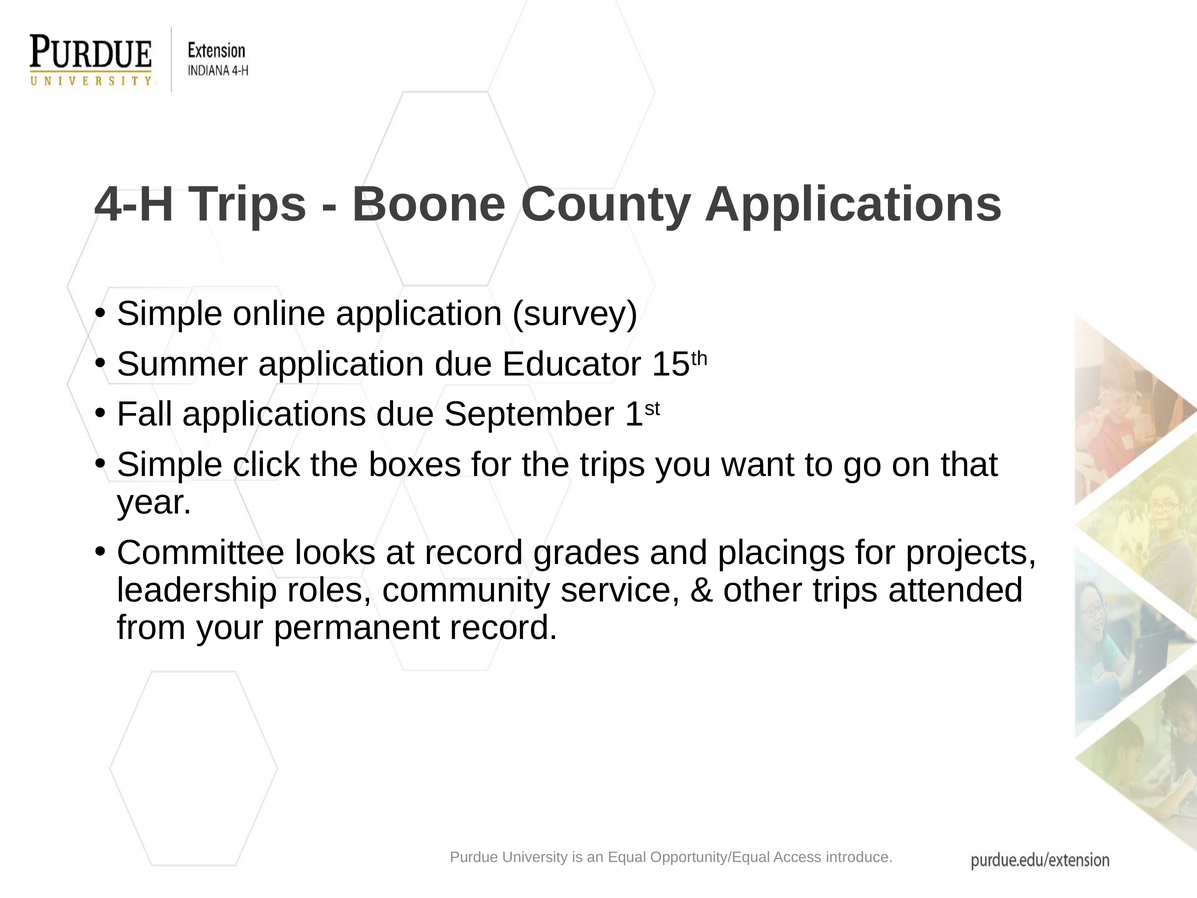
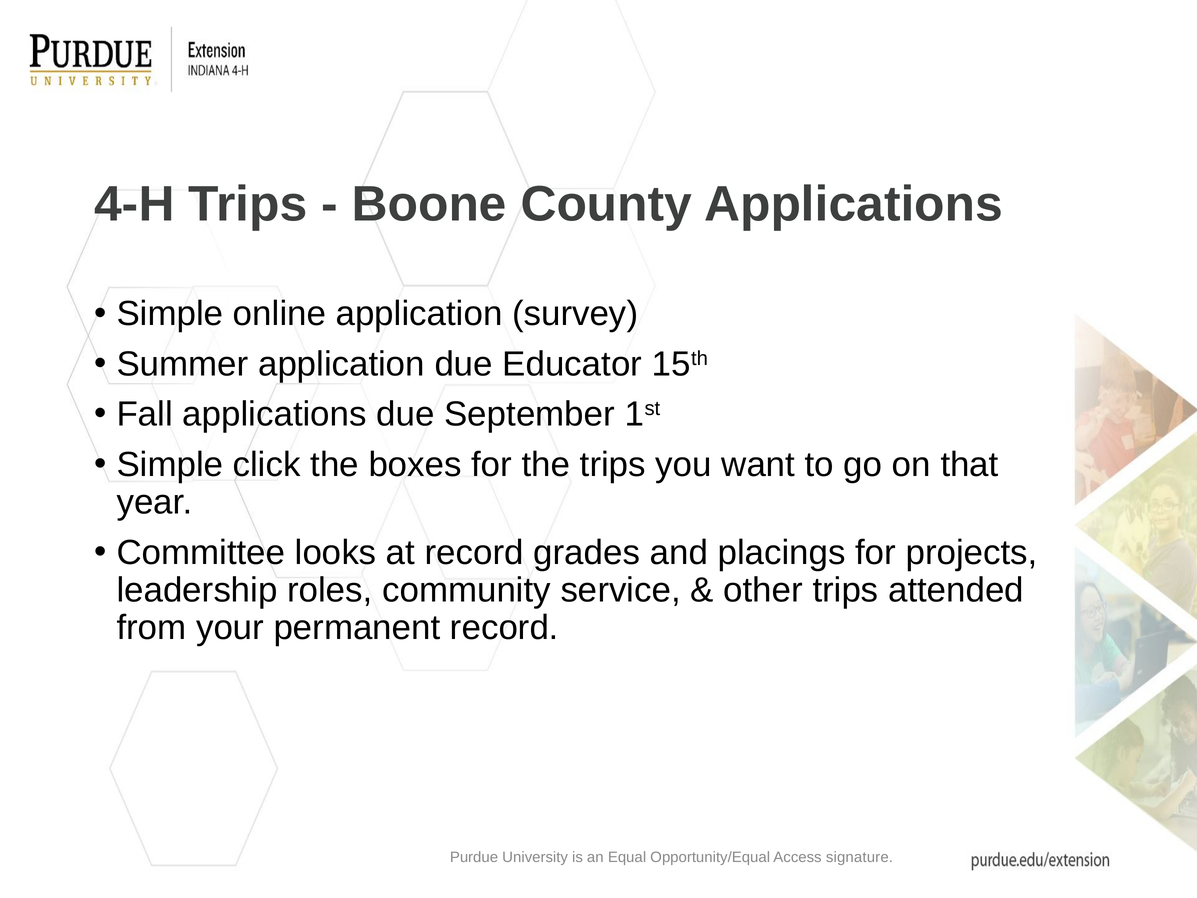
introduce: introduce -> signature (859, 857)
